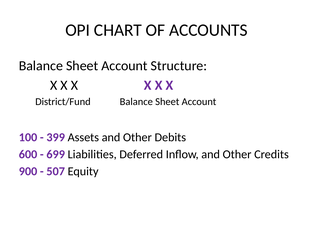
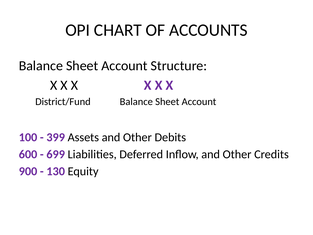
507: 507 -> 130 (56, 171)
